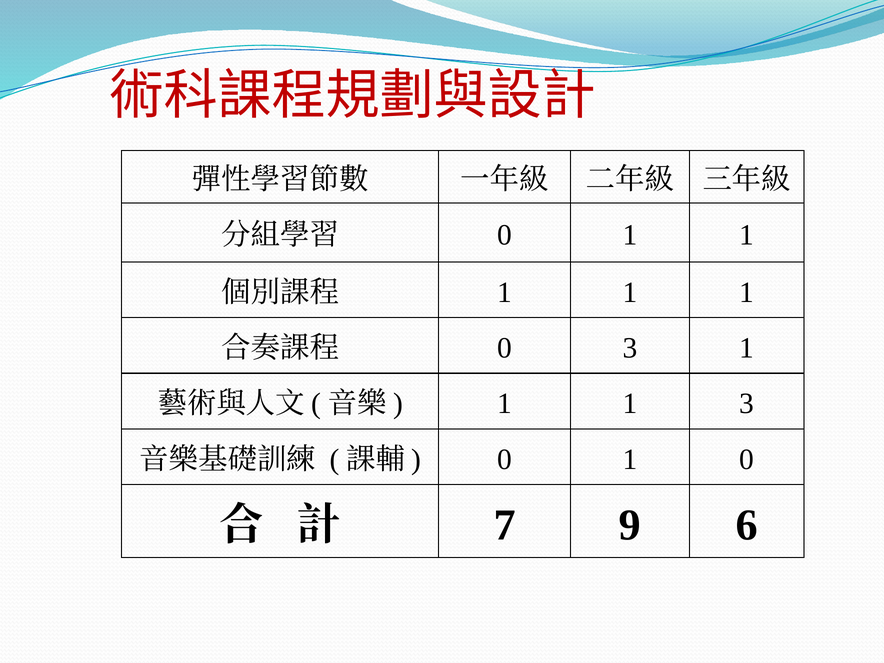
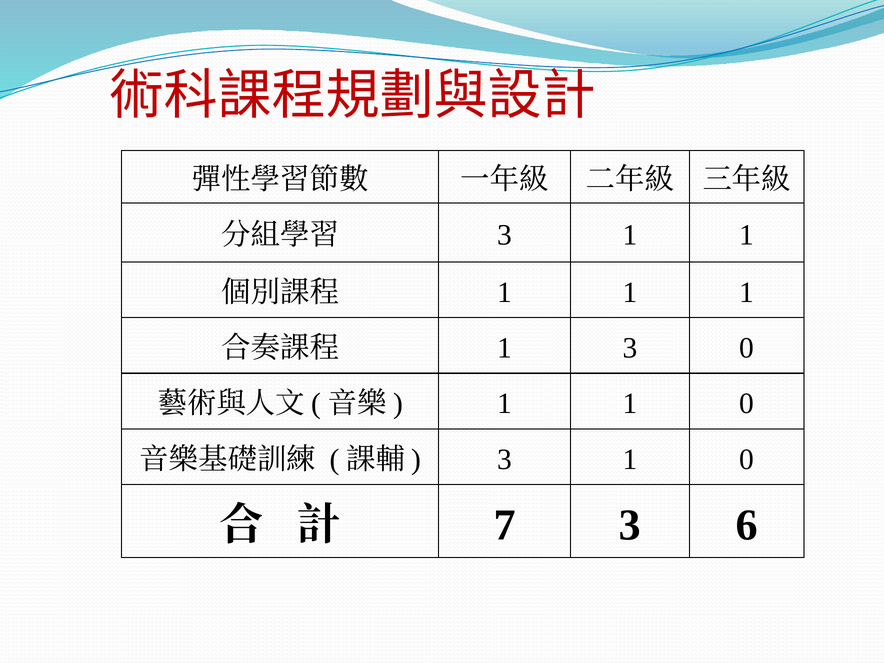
0: 0 -> 3 (505, 235)
0: 0 -> 1 (505, 348)
3 1: 1 -> 0 (747, 348)
1 1 3: 3 -> 0 (747, 404)
0: 0 -> 3 (505, 459)
7 9: 9 -> 3 (630, 525)
